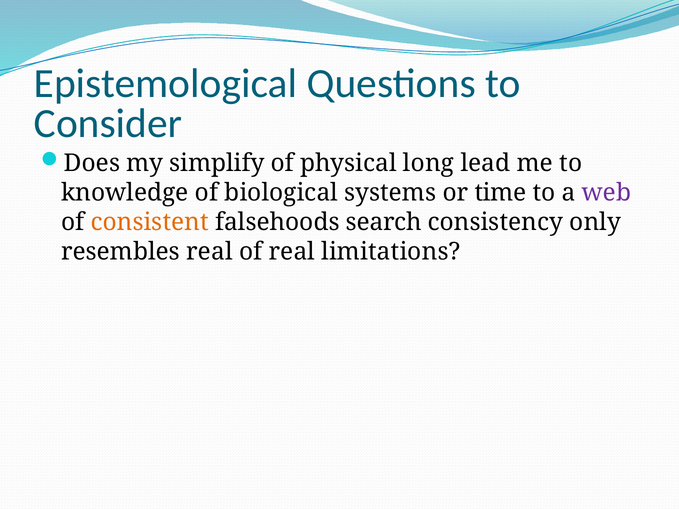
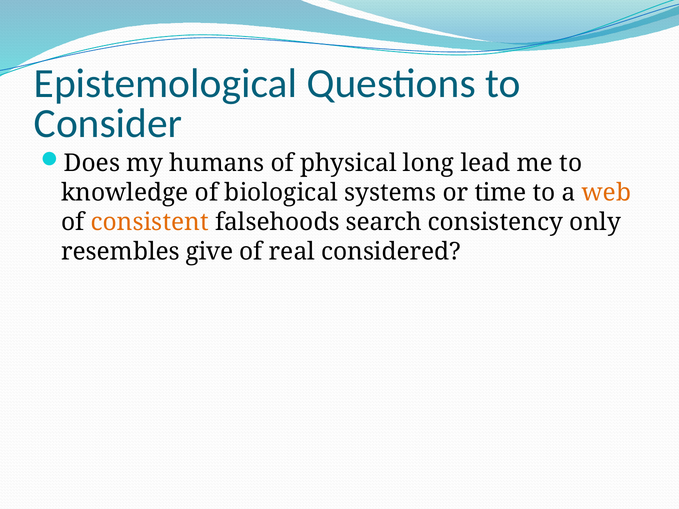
simplify: simplify -> humans (217, 163)
web colour: purple -> orange (607, 193)
resembles real: real -> give (210, 252)
limitations: limitations -> considered (391, 252)
